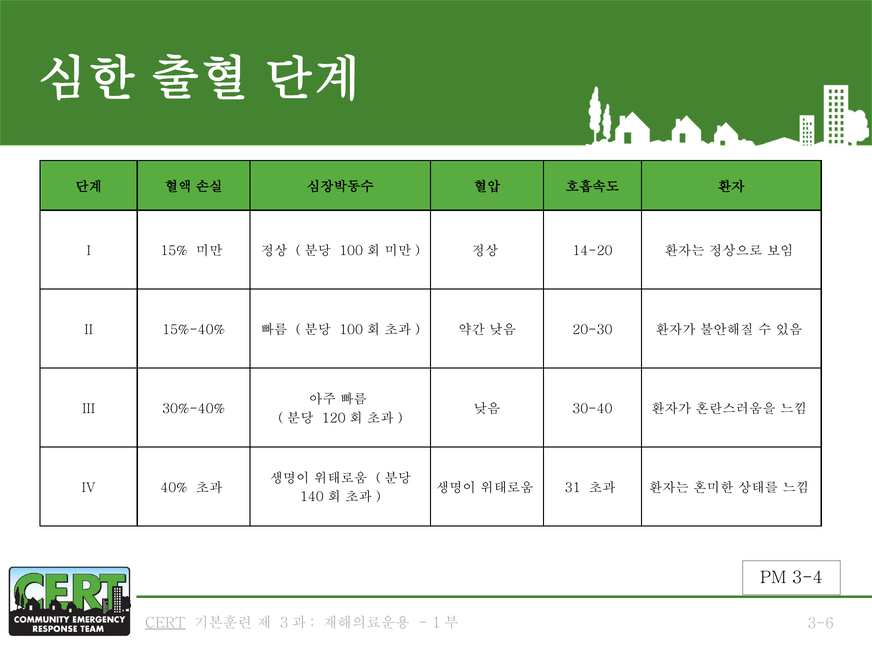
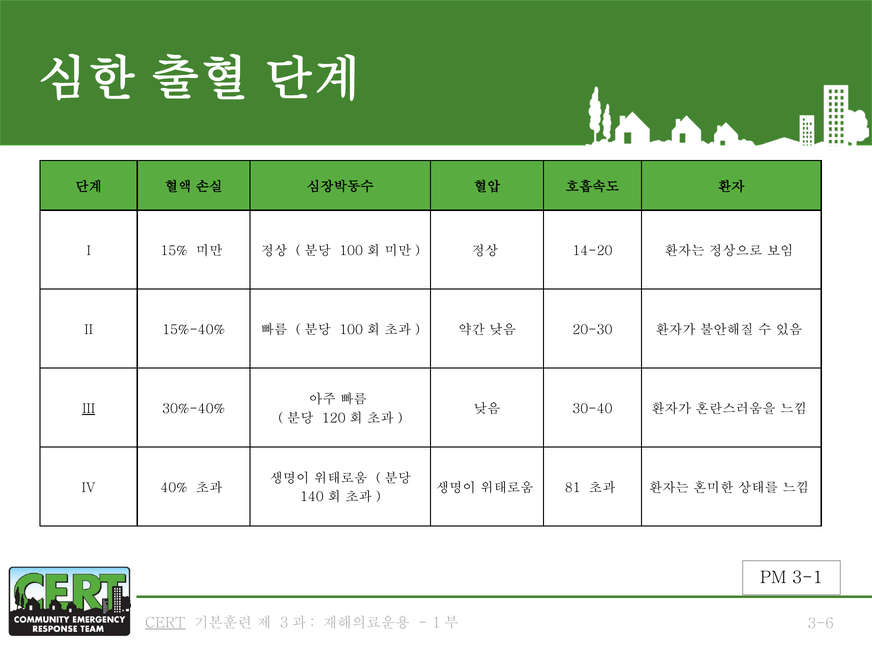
III underline: none -> present (89, 409)
31: 31 -> 81 (573, 488)
3-4: 3-4 -> 3-1 (807, 578)
